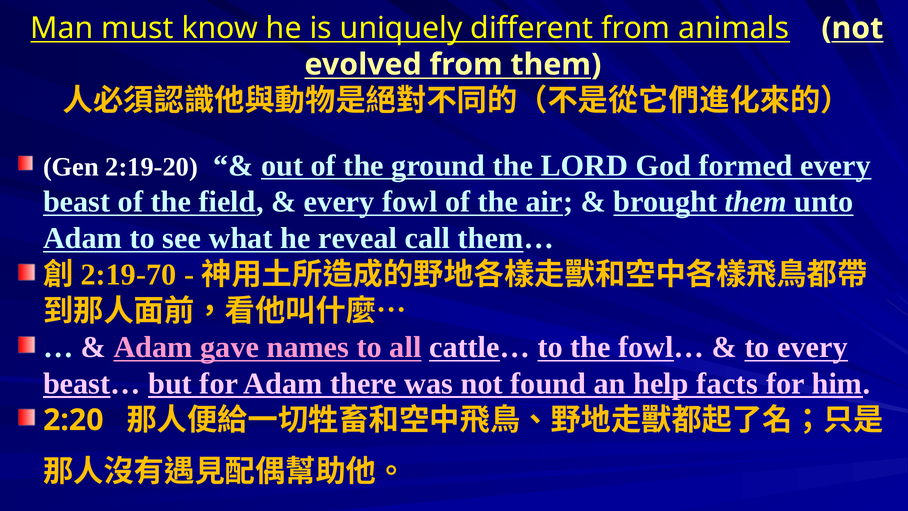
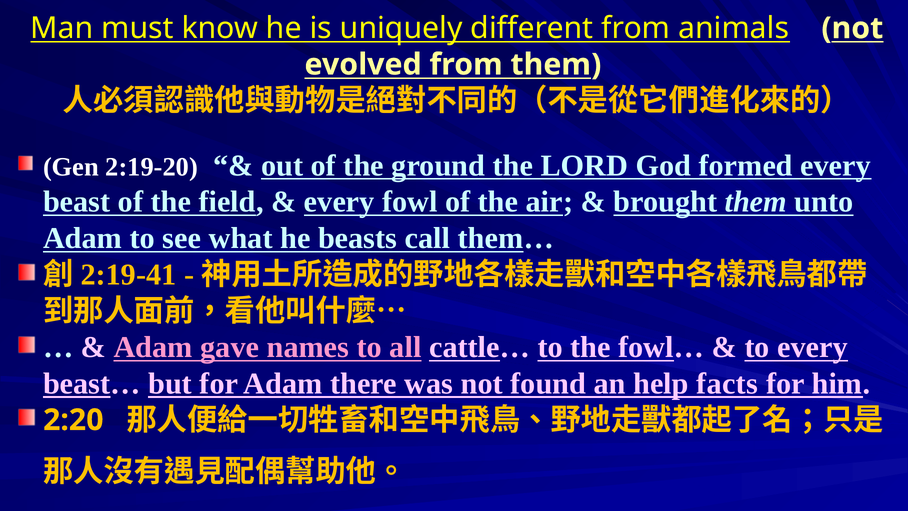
reveal: reveal -> beasts (358, 238)
2:19-70: 2:19-70 -> 2:19-41 (129, 275)
